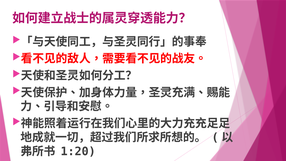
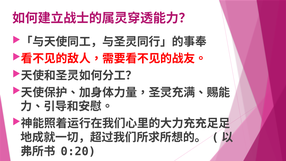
1:20: 1:20 -> 0:20 (78, 151)
